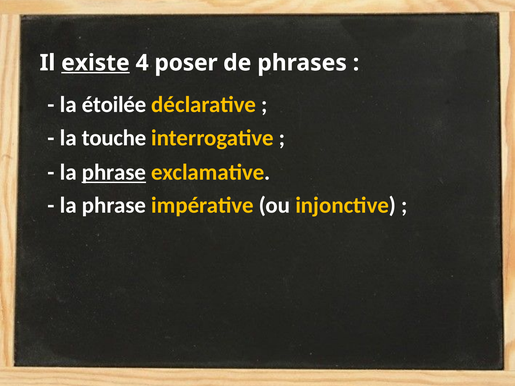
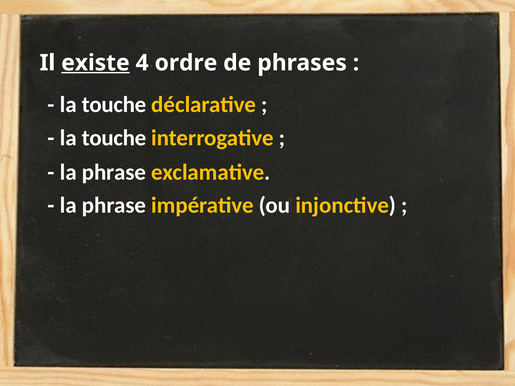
poser: poser -> ordre (186, 63)
étoilée: étoilée -> touche (114, 105)
phrase underline: present -> none (114, 173)
